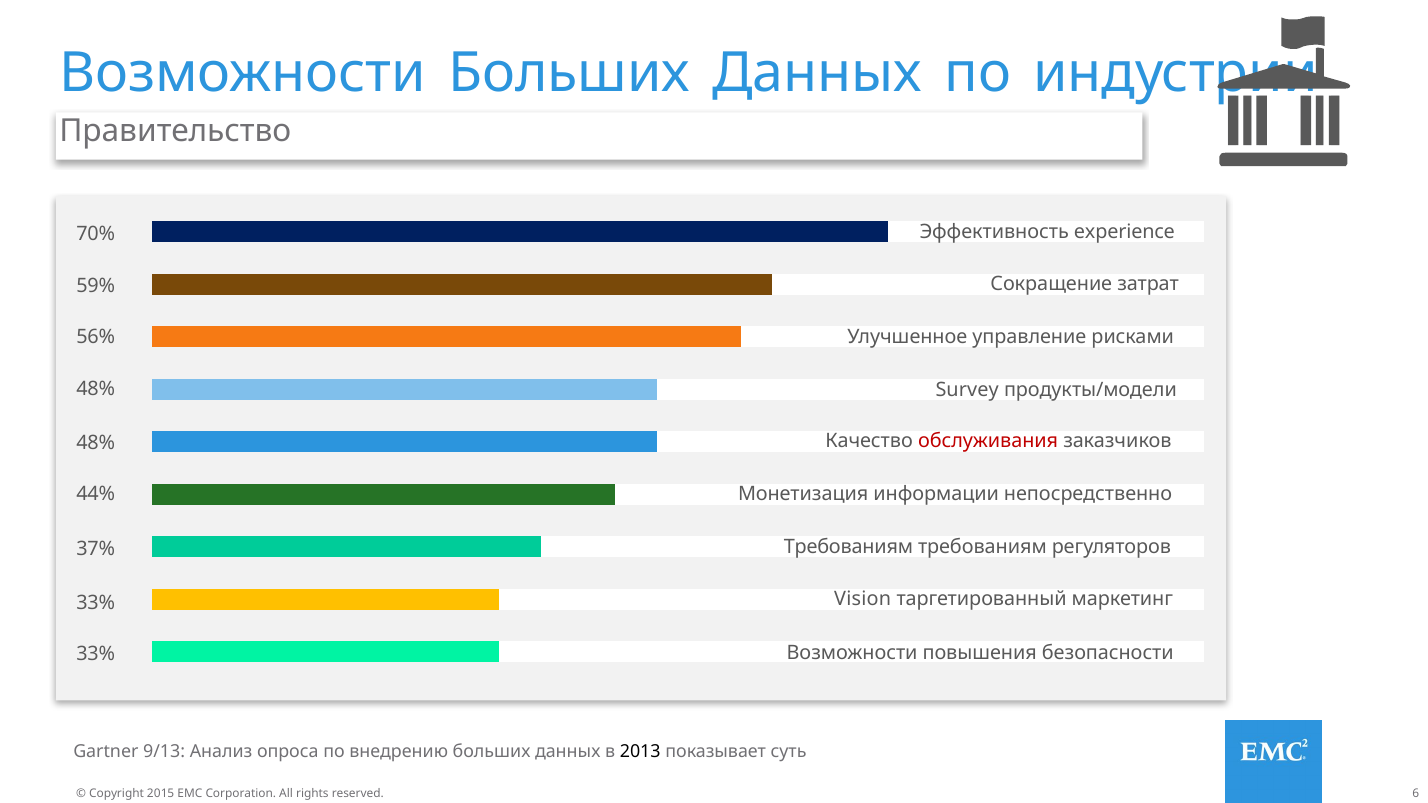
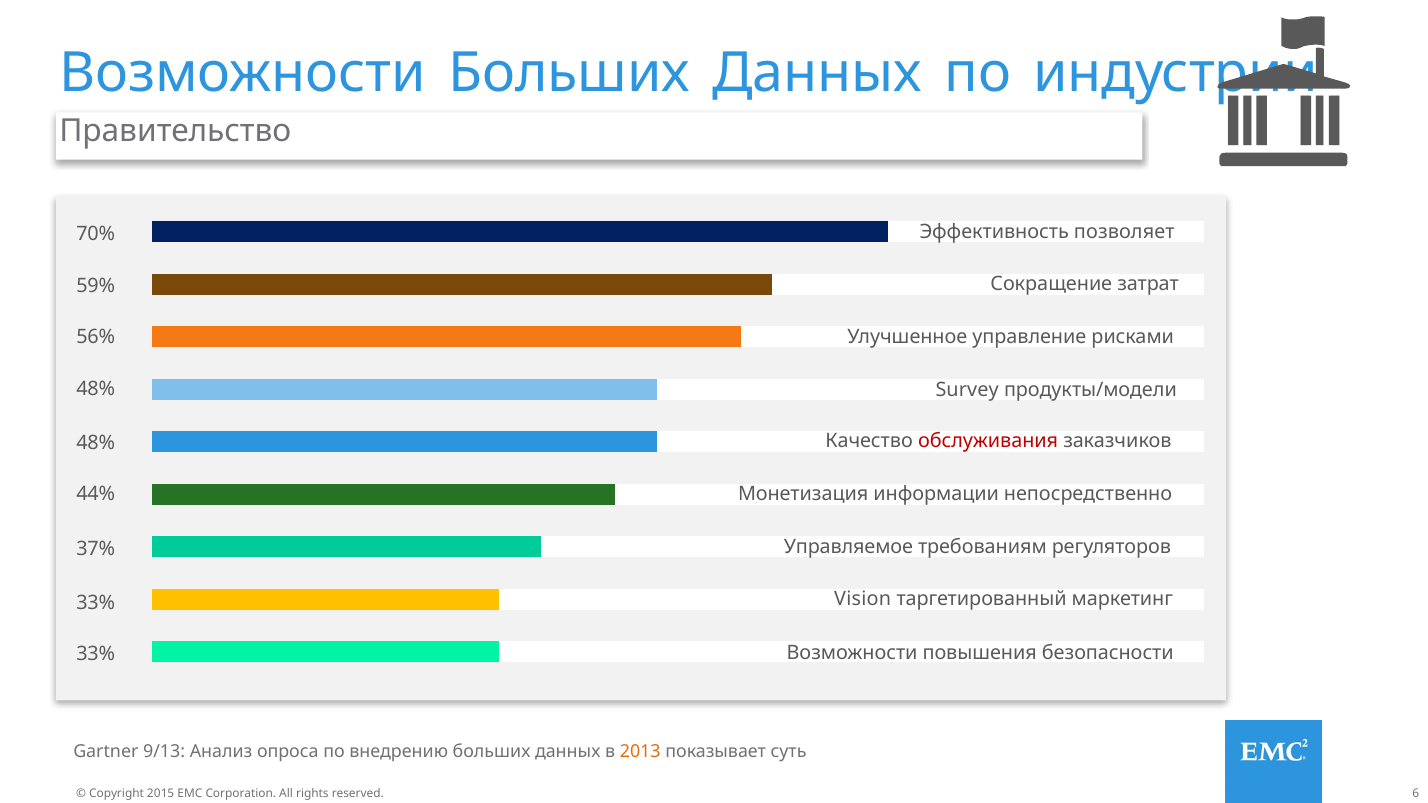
experience: experience -> позволяет (1124, 232)
Требованиям: Требованиям -> Управляемое (848, 548)
2013 colour: black -> orange (640, 752)
